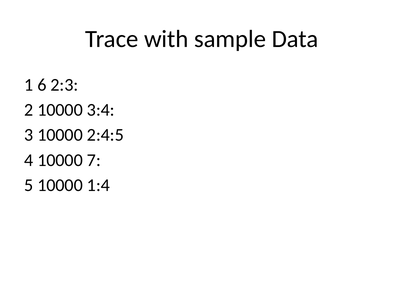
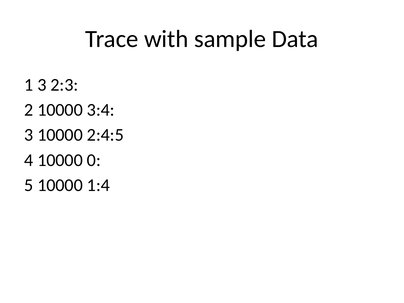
1 6: 6 -> 3 (42, 85)
7: 7 -> 0 (94, 160)
